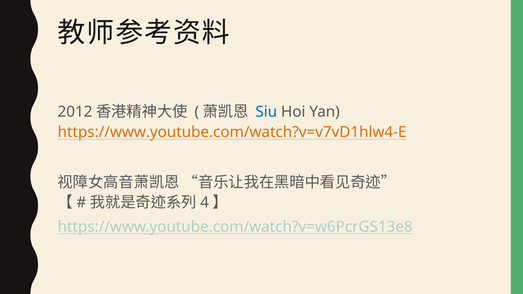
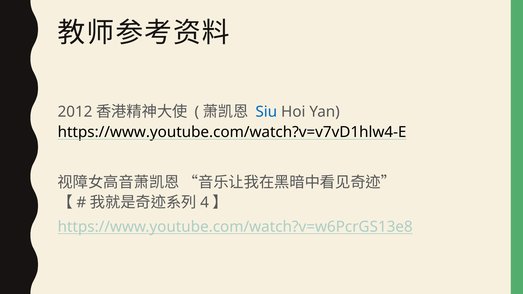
https://www.youtube.com/watch?v=v7vD1hlw4-E colour: orange -> black (232, 132)
